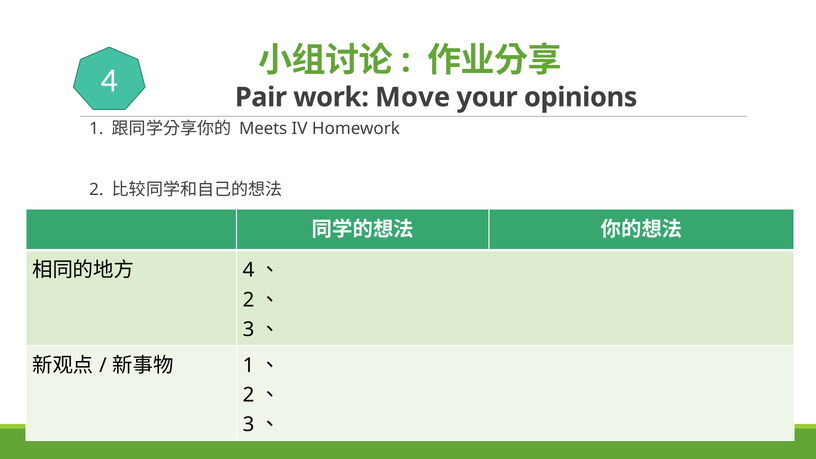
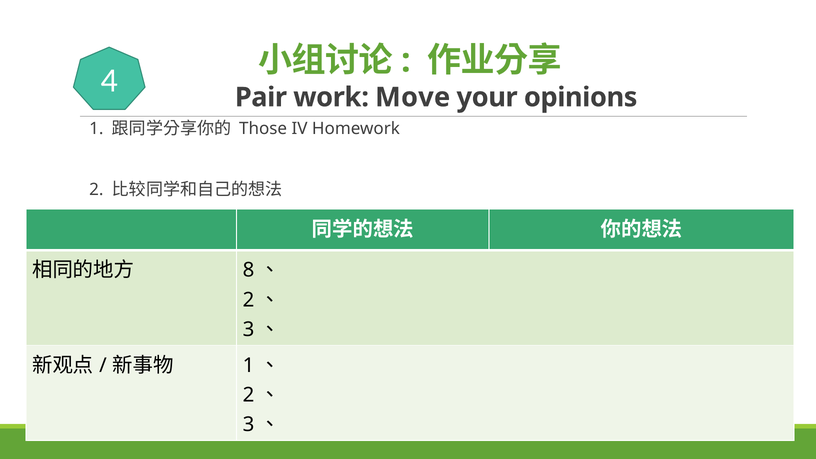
Meets: Meets -> Those (263, 129)
4: 4 -> 8 (249, 270)
